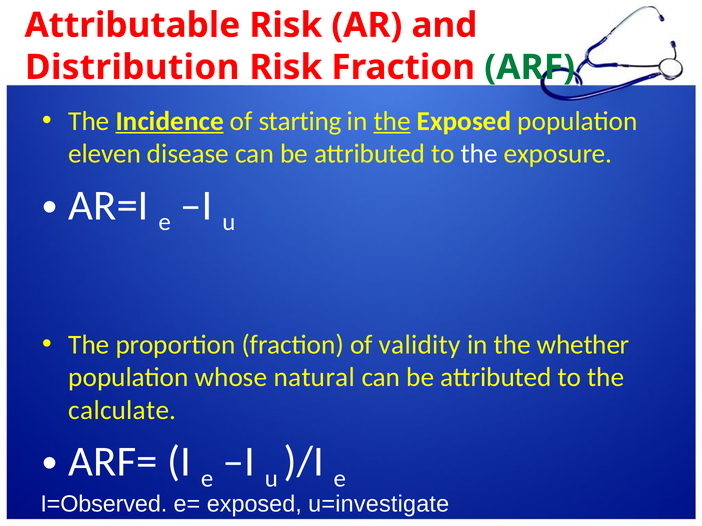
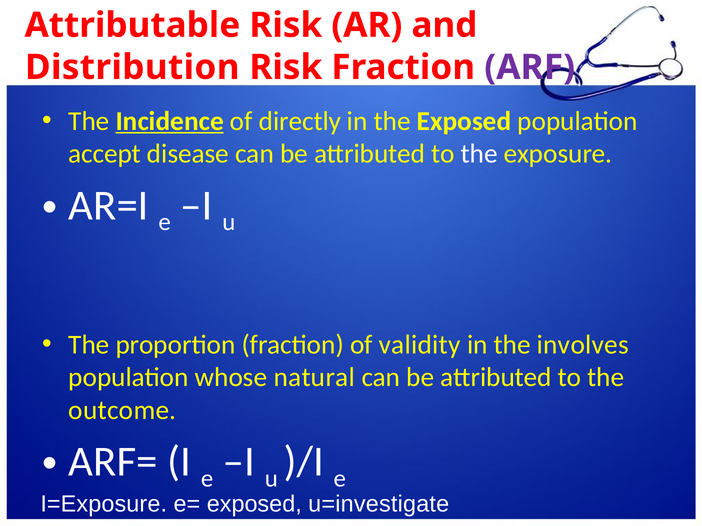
ARF colour: green -> purple (530, 67)
starting: starting -> directly (300, 121)
the underline: present -> none (392, 121)
eleven: eleven -> accept (105, 154)
whether: whether -> involves (583, 345)
calculate: calculate -> outcome (122, 410)
I=Observed: I=Observed -> I=Exposure (104, 505)
